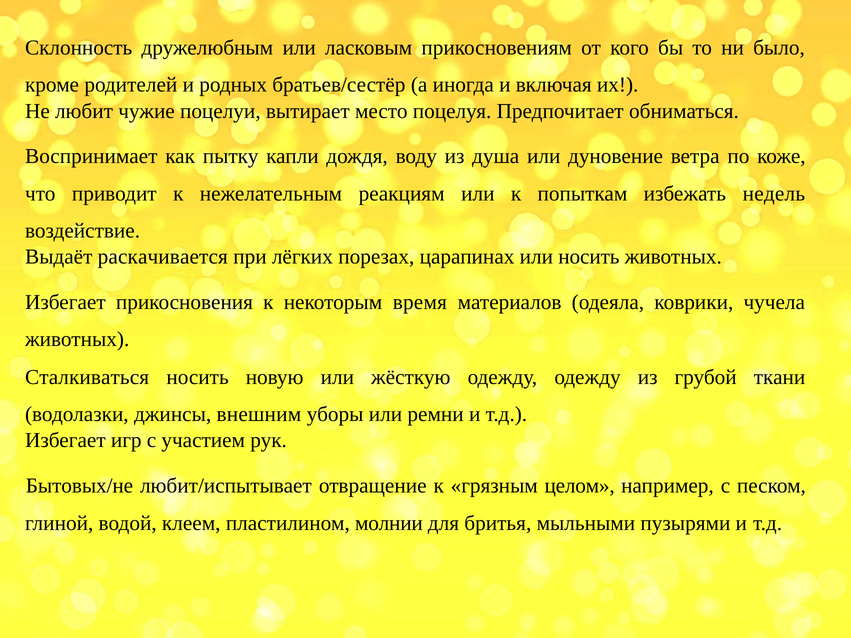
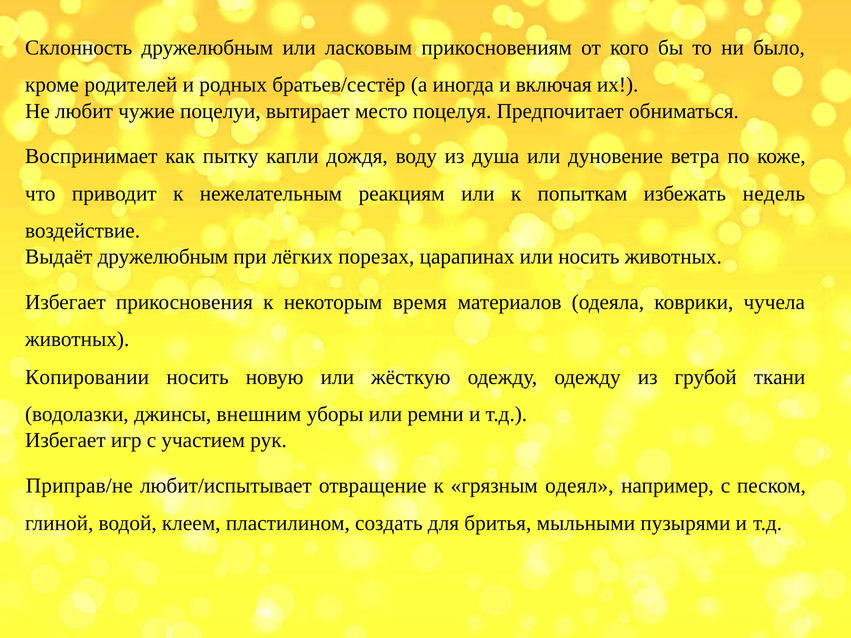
Выдаёт раскачивается: раскачивается -> дружелюбным (163, 257)
Сталкиваться: Сталкиваться -> Копировании (87, 377)
Бытовых/не: Бытовых/не -> Приправ/не (79, 486)
целом: целом -> одеял (579, 486)
молнии: молнии -> создать (389, 524)
